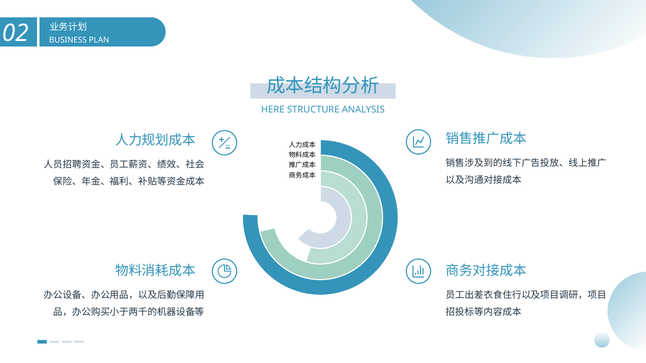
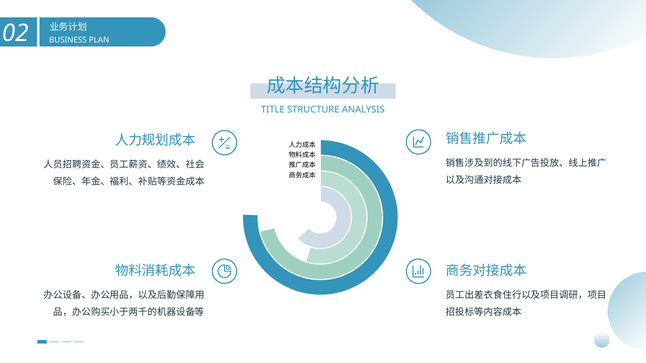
HERE: HERE -> TITLE (273, 110)
